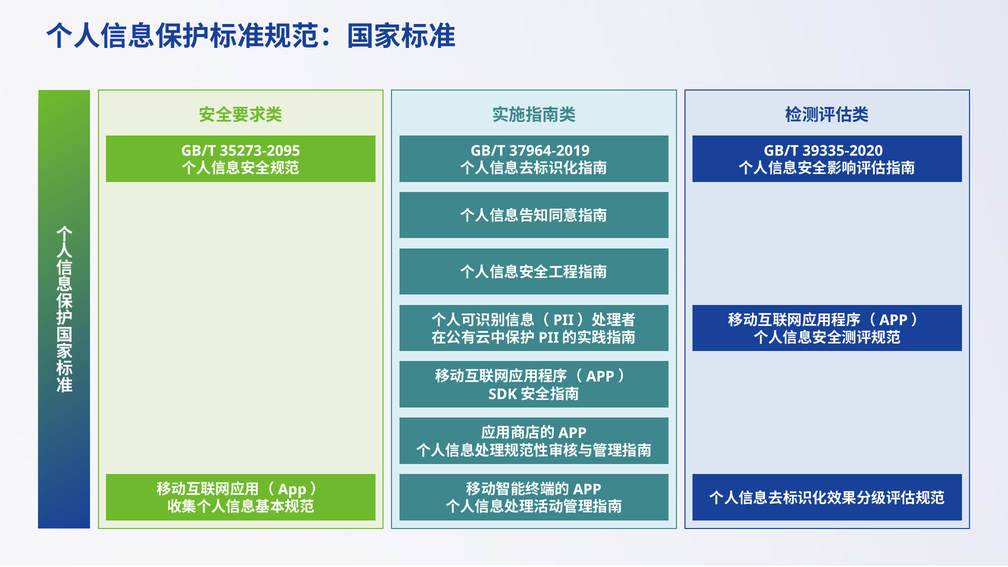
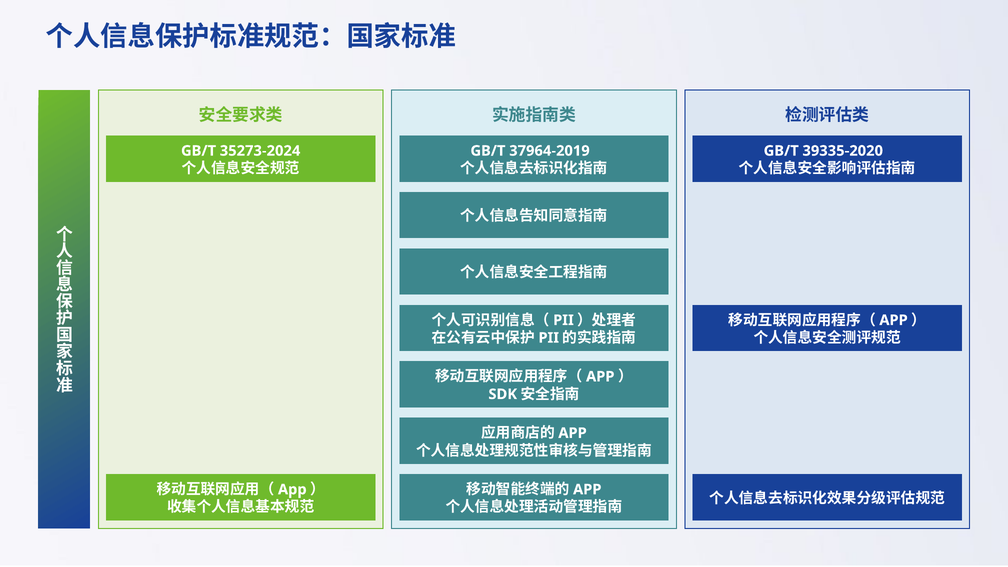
35273-2095: 35273-2095 -> 35273-2024 (260, 151)
